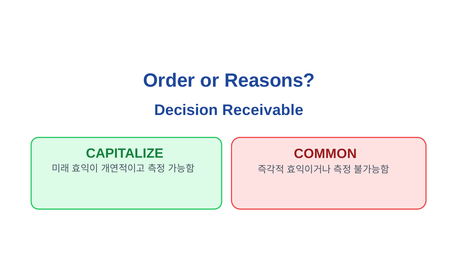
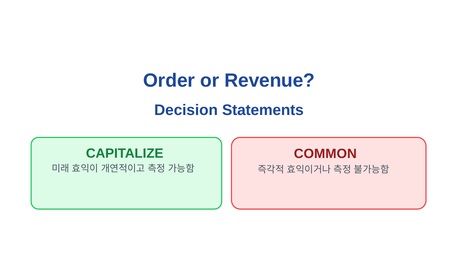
Reasons: Reasons -> Revenue (270, 81)
Receivable: Receivable -> Statements (263, 110)
